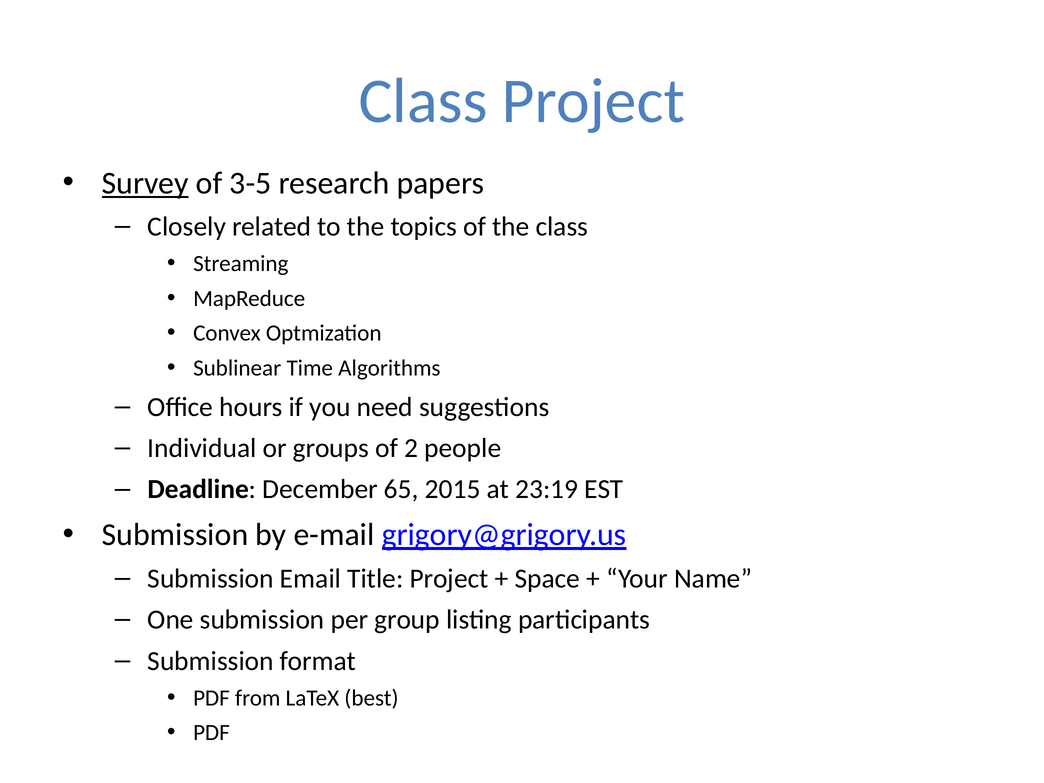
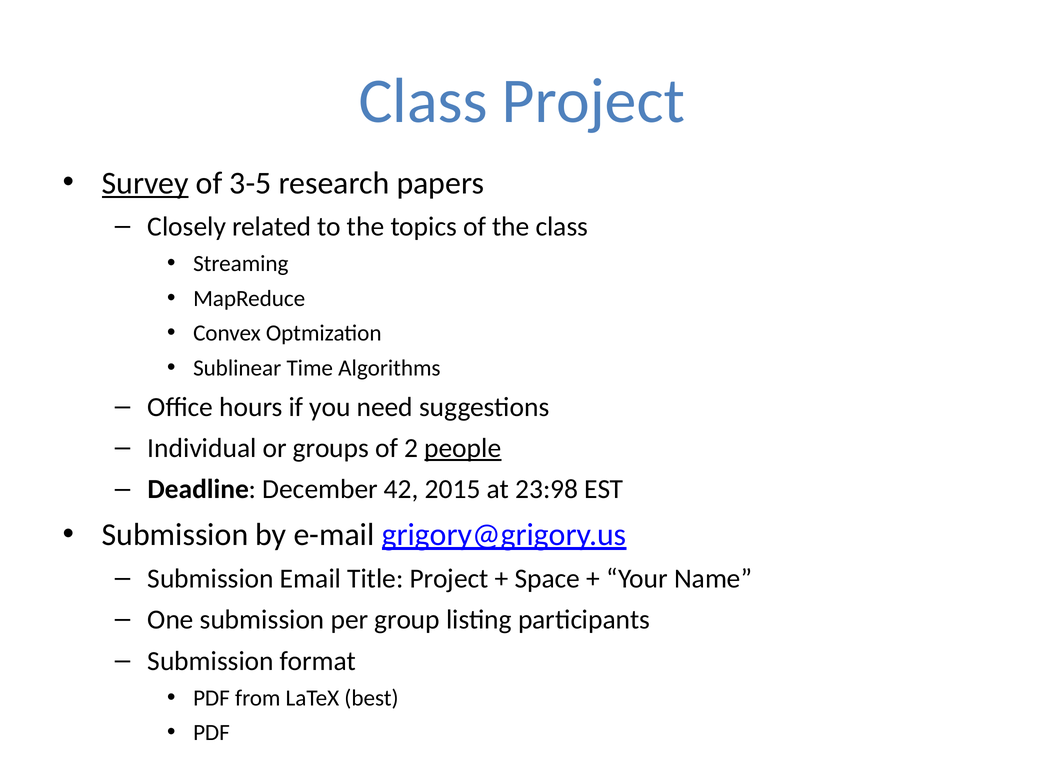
people underline: none -> present (463, 448)
65: 65 -> 42 (401, 489)
23:19: 23:19 -> 23:98 (547, 489)
